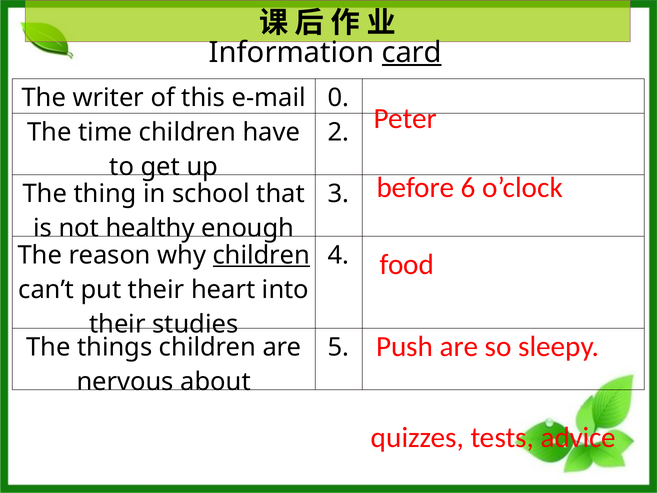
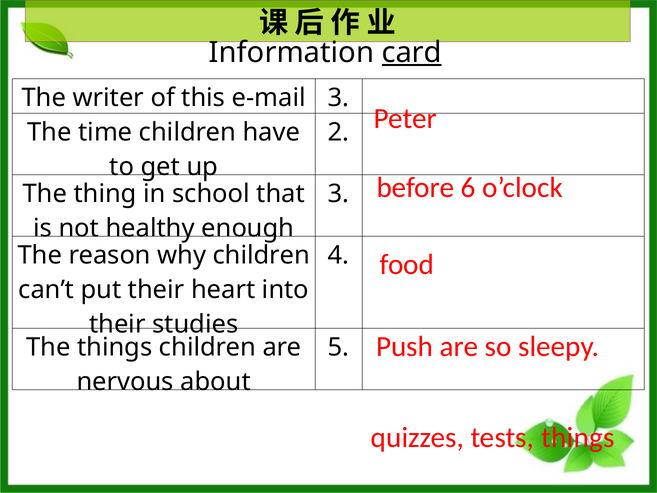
e-mail 0: 0 -> 3 (339, 98)
children underline: present -> none (261, 255)
tests advice: advice -> things (578, 437)
